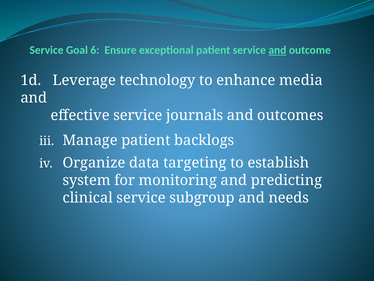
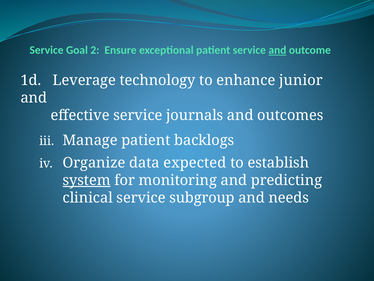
6: 6 -> 2 (95, 50)
media: media -> junior (301, 80)
targeting: targeting -> expected (195, 162)
system underline: none -> present (87, 180)
